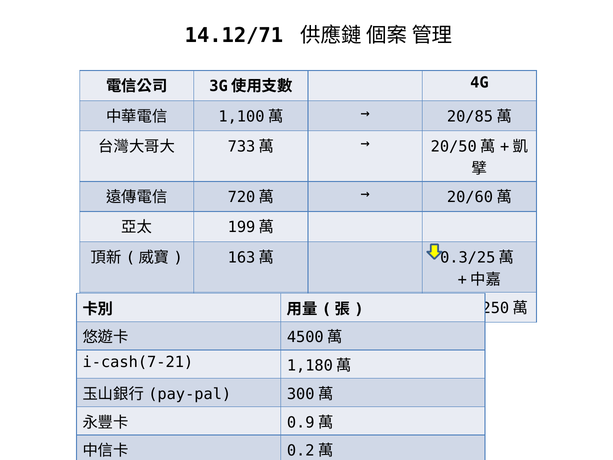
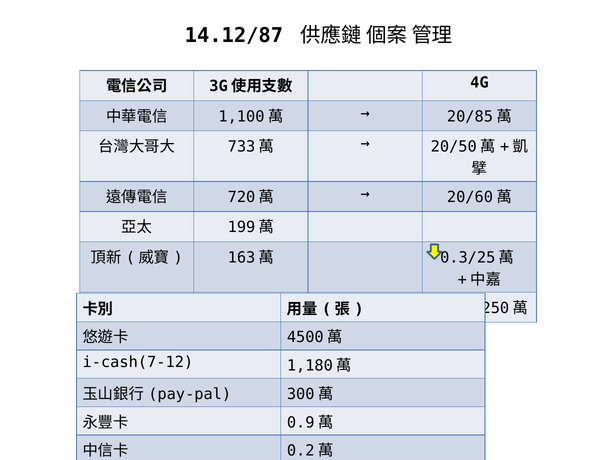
14.12/71: 14.12/71 -> 14.12/87 (234, 36)
i-cash(7-21: i-cash(7-21 -> i-cash(7-12 (138, 362)
